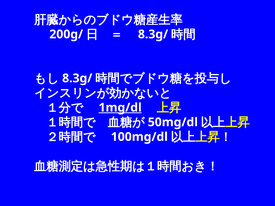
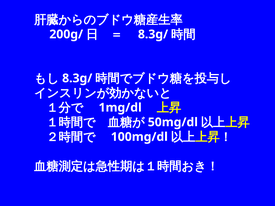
1mg/dl underline: present -> none (120, 108)
